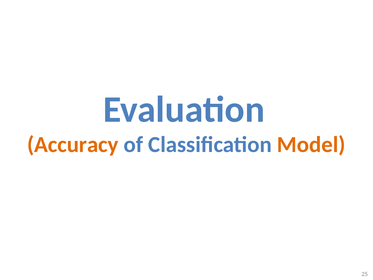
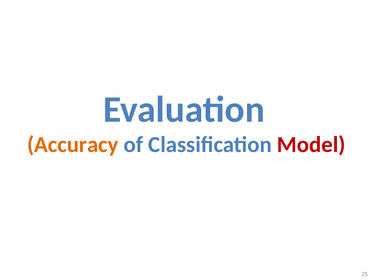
Model colour: orange -> red (311, 145)
